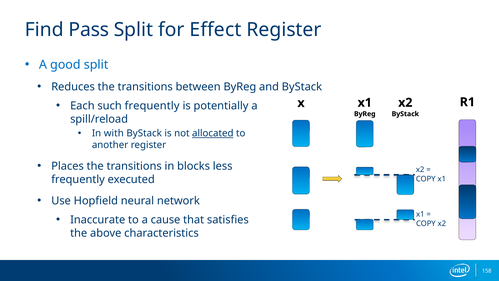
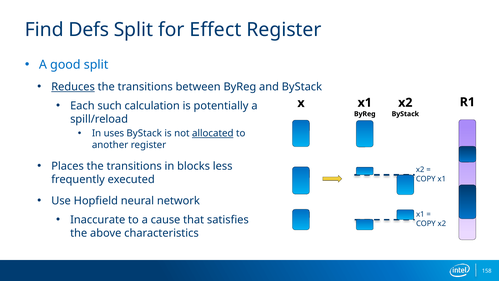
Pass: Pass -> Defs (89, 30)
Reduces underline: none -> present (73, 87)
such frequently: frequently -> calculation (152, 106)
with: with -> uses (114, 133)
